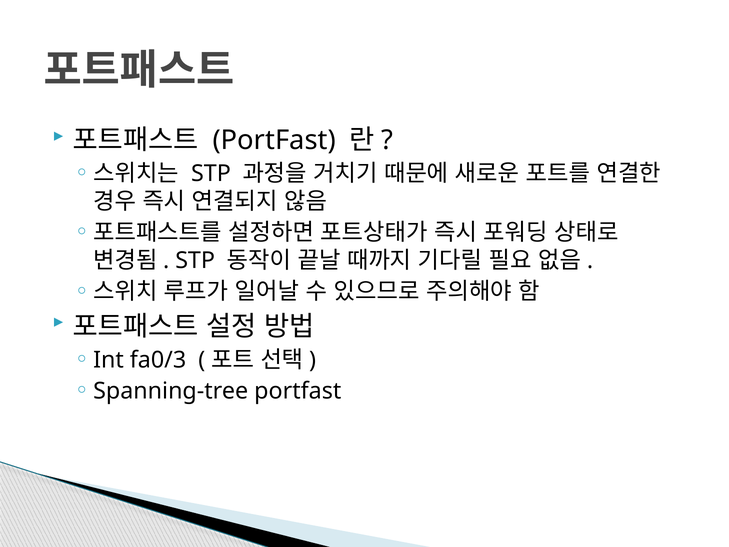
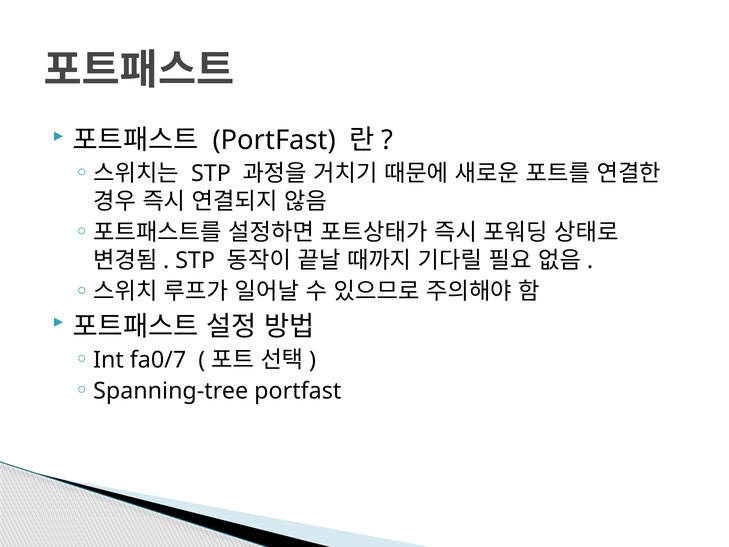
fa0/3: fa0/3 -> fa0/7 (158, 360)
